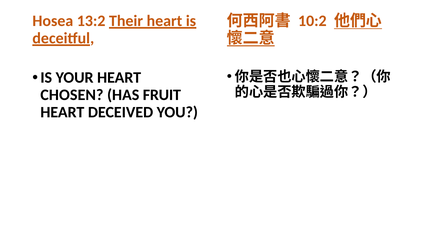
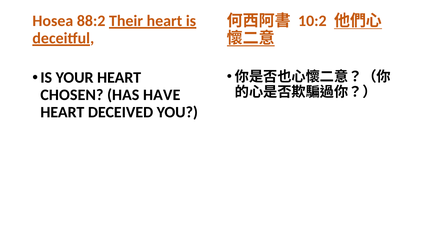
13:2: 13:2 -> 88:2 (91, 21)
FRUIT: FRUIT -> HAVE (162, 95)
